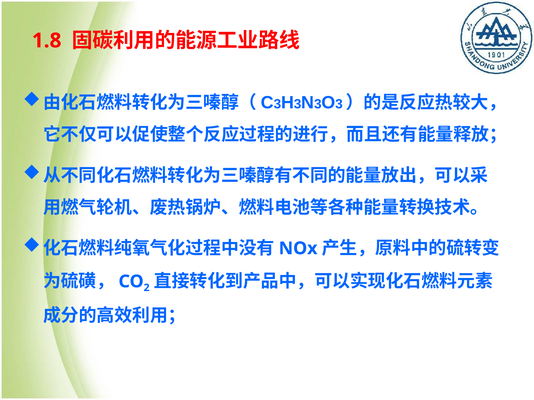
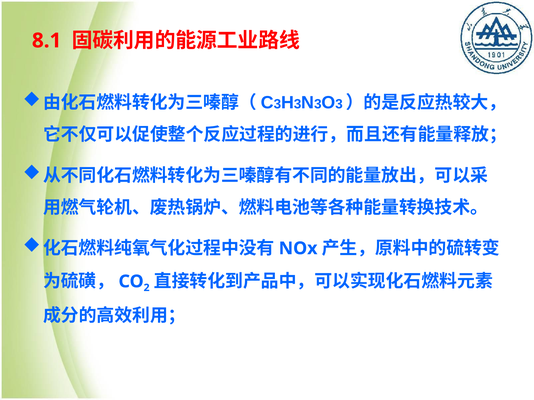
1.8: 1.8 -> 8.1 (47, 41)
